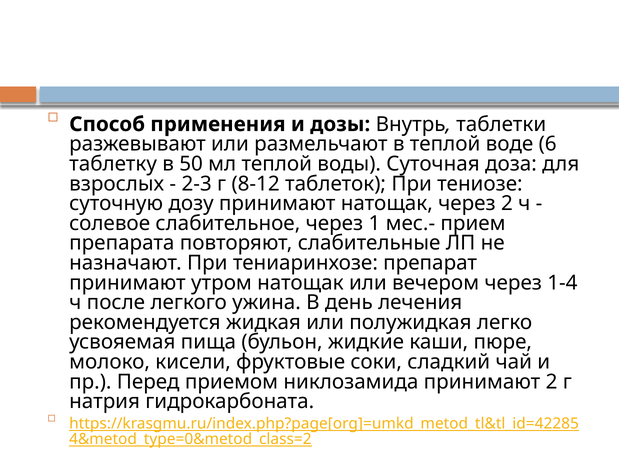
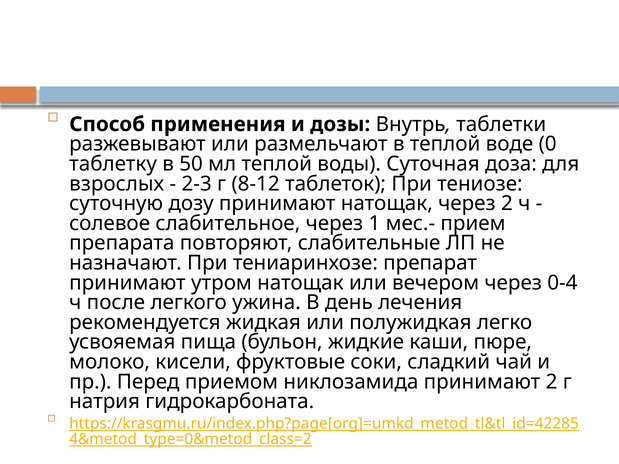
6: 6 -> 0 (548, 144)
1-4: 1-4 -> 0-4 (562, 283)
